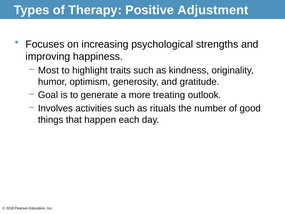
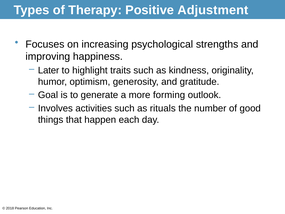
Most: Most -> Later (49, 70)
treating: treating -> forming (169, 95)
